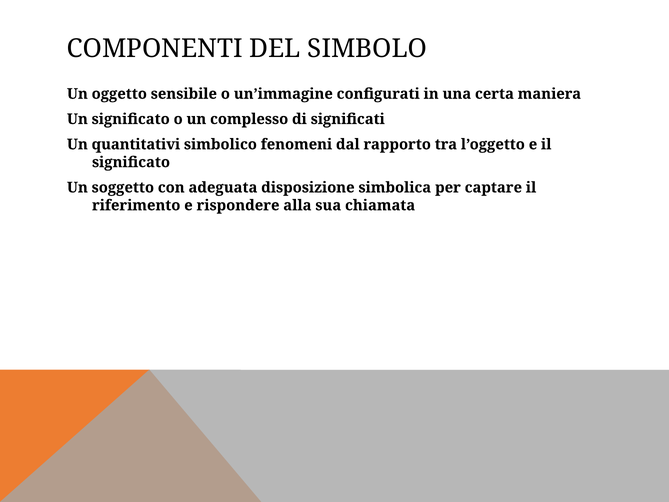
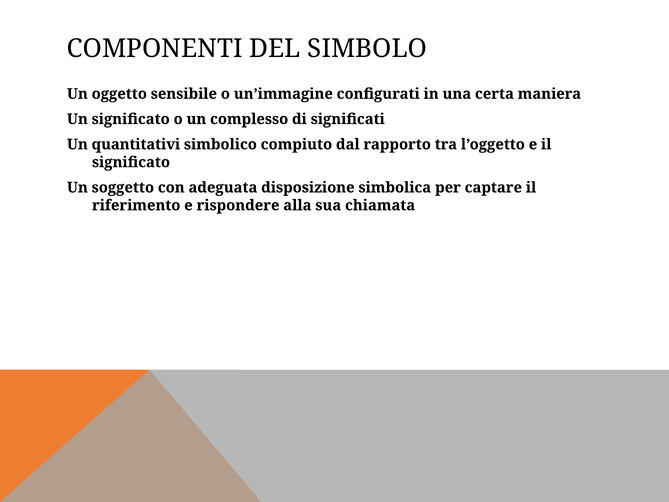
fenomeni: fenomeni -> compiuto (296, 144)
